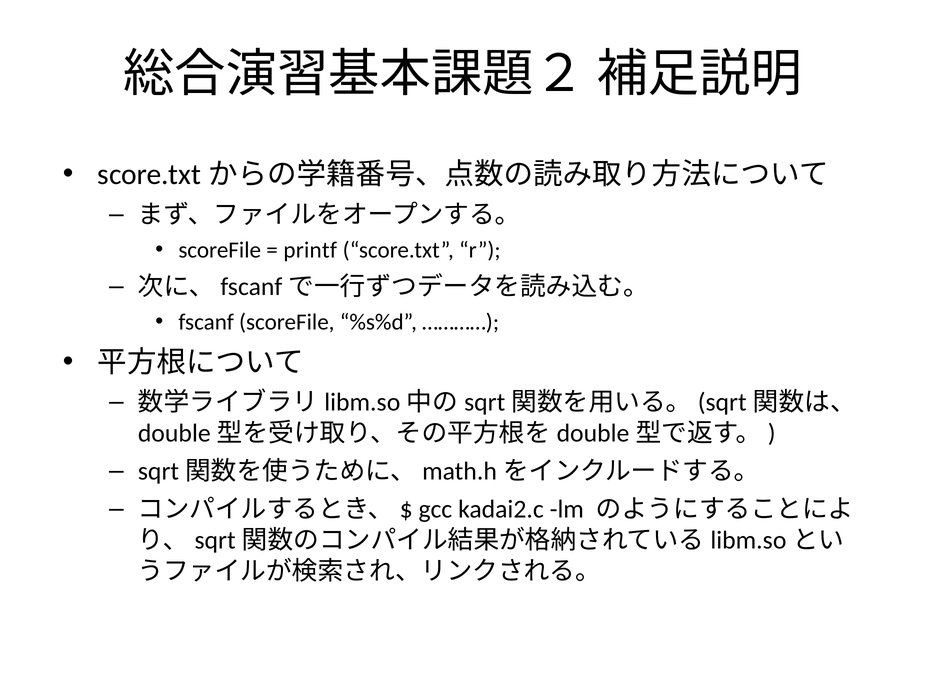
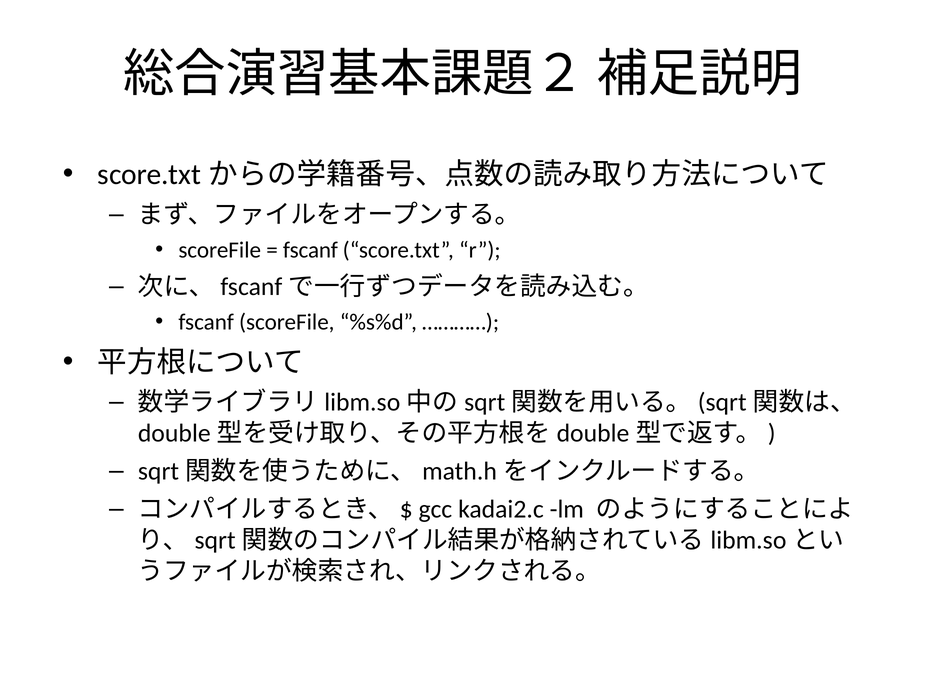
printf: printf -> fscanf (310, 250)
